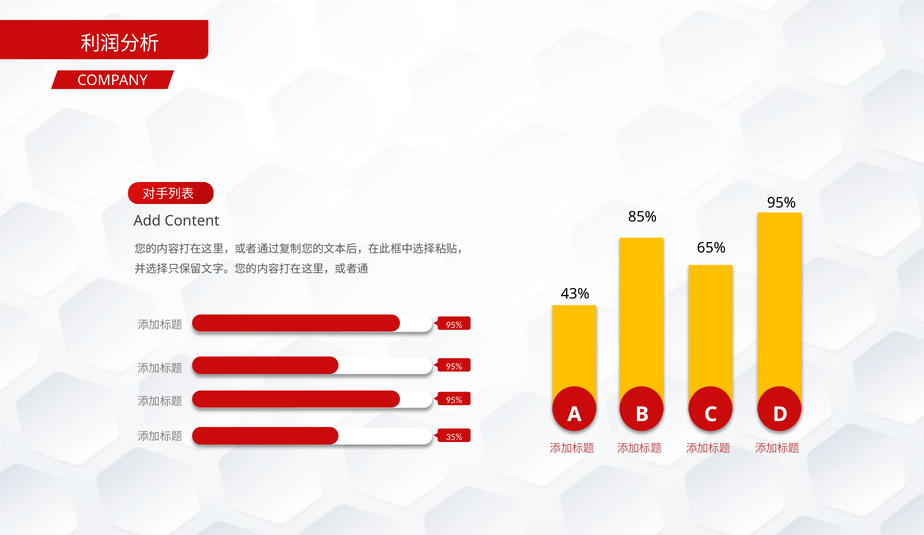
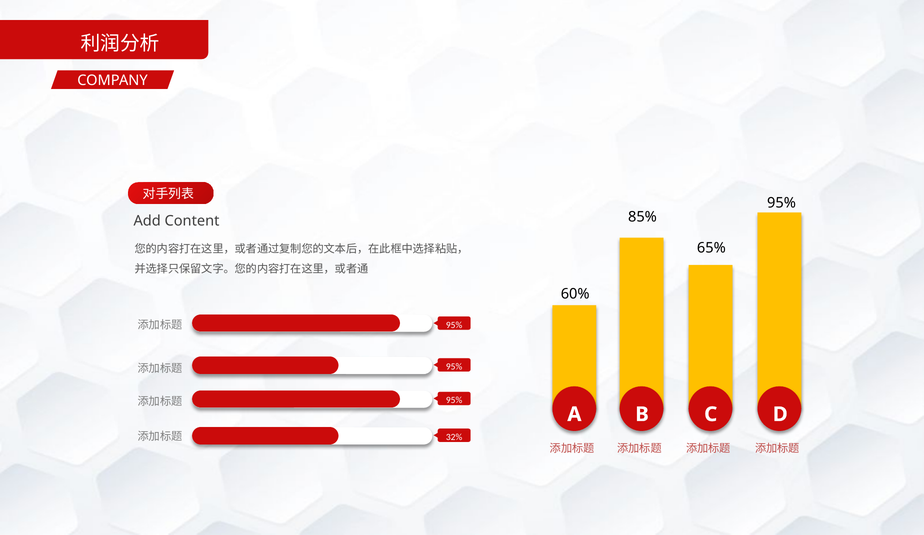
43%: 43% -> 60% (575, 294)
35%: 35% -> 32% (454, 437)
